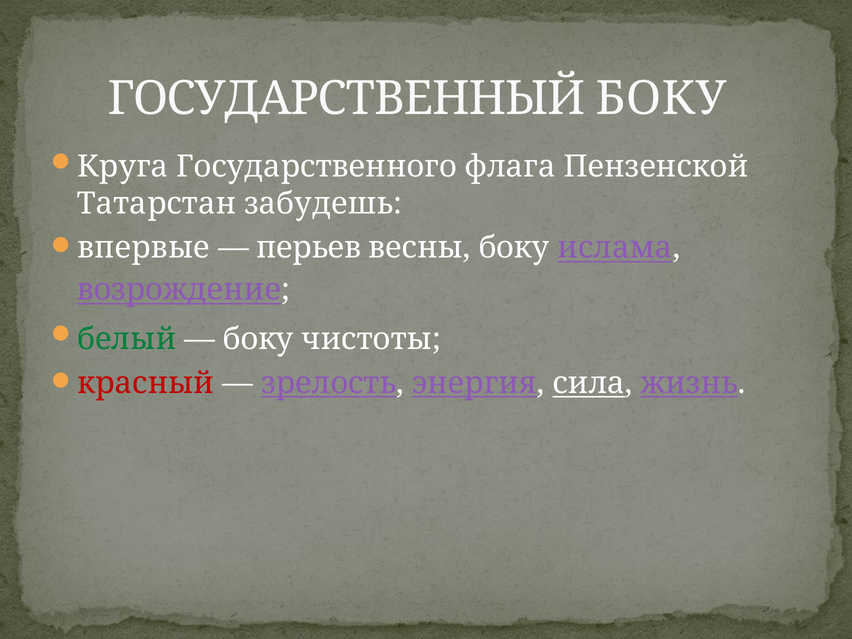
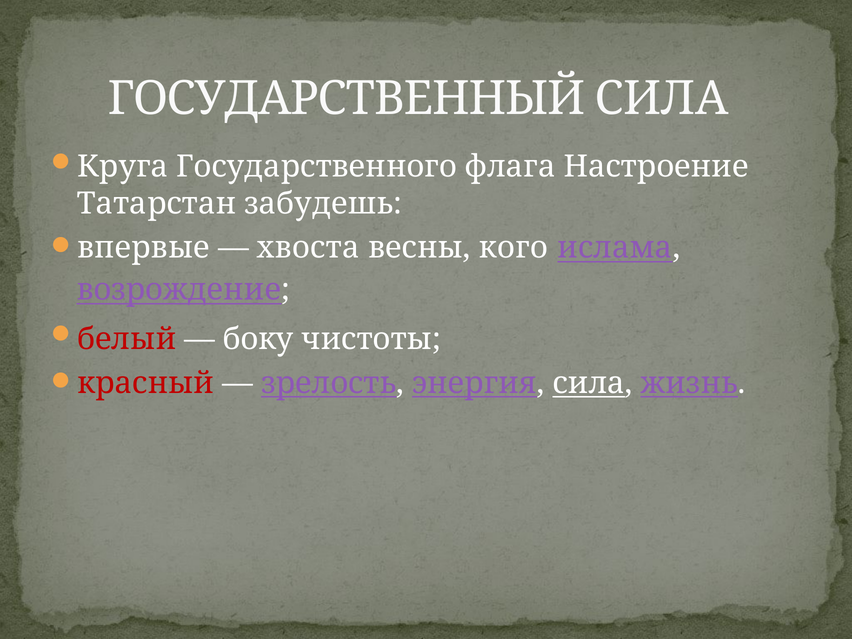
ГОСУДАРСТВЕННЫЙ БОКУ: БОКУ -> СИЛА (662, 98)
Пензенской: Пензенской -> Настроение (656, 167)
перьев: перьев -> хвоста (308, 248)
весны боку: боку -> кого (513, 248)
белый colour: green -> red (127, 339)
